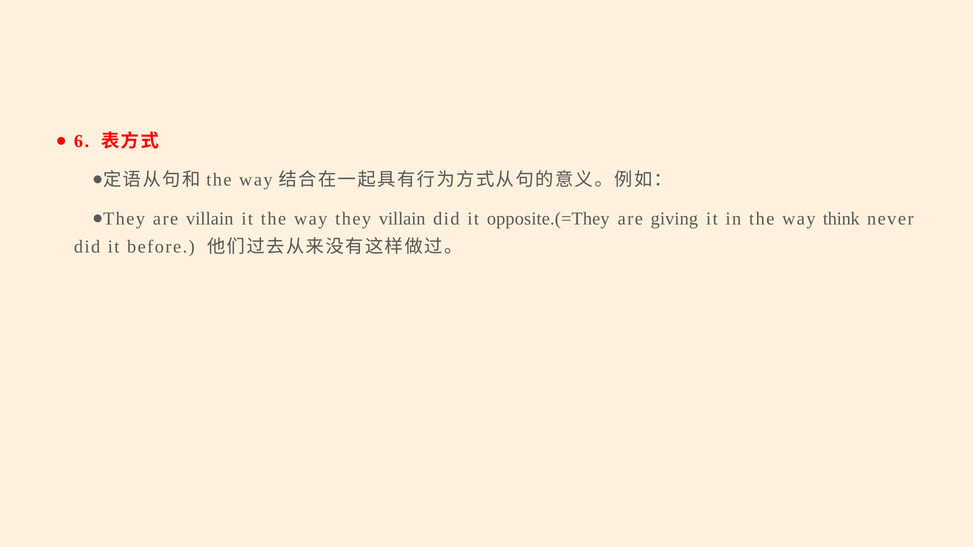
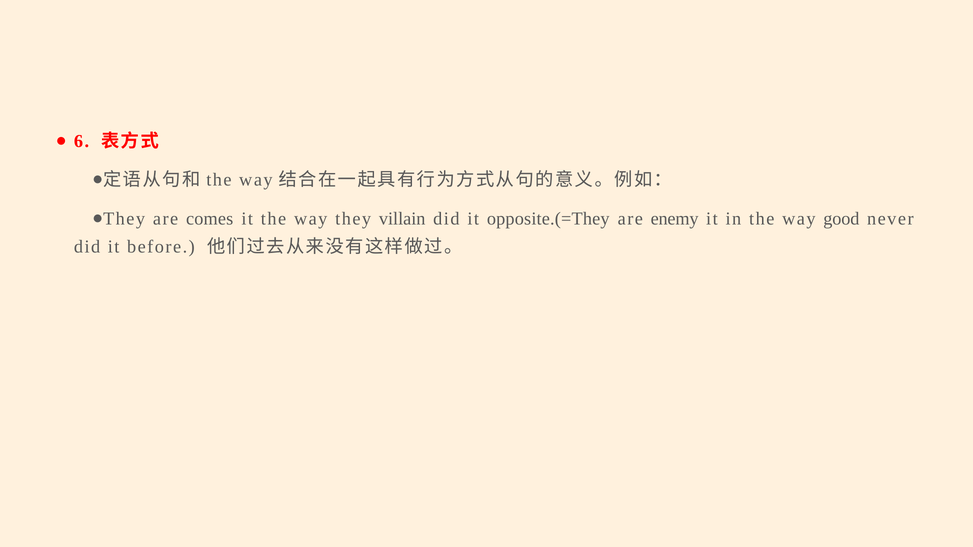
are villain: villain -> comes (210, 219)
giving: giving -> enemy (675, 219)
think: think -> good (841, 219)
